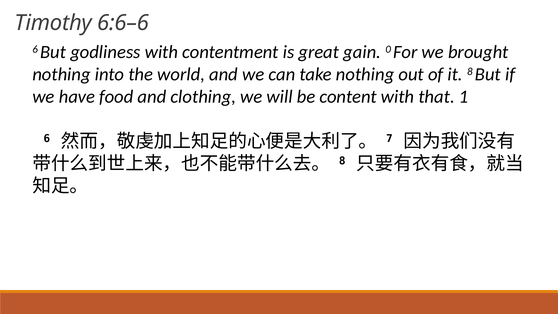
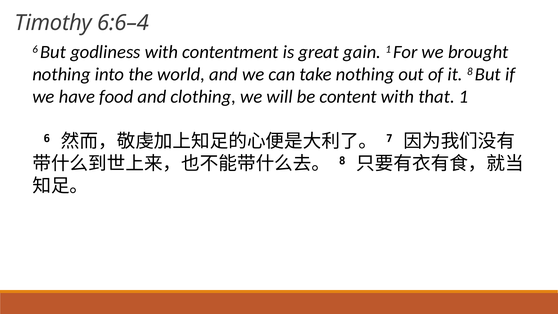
6:6–6: 6:6–6 -> 6:6–4 (123, 23)
gain 0: 0 -> 1 (388, 49)
